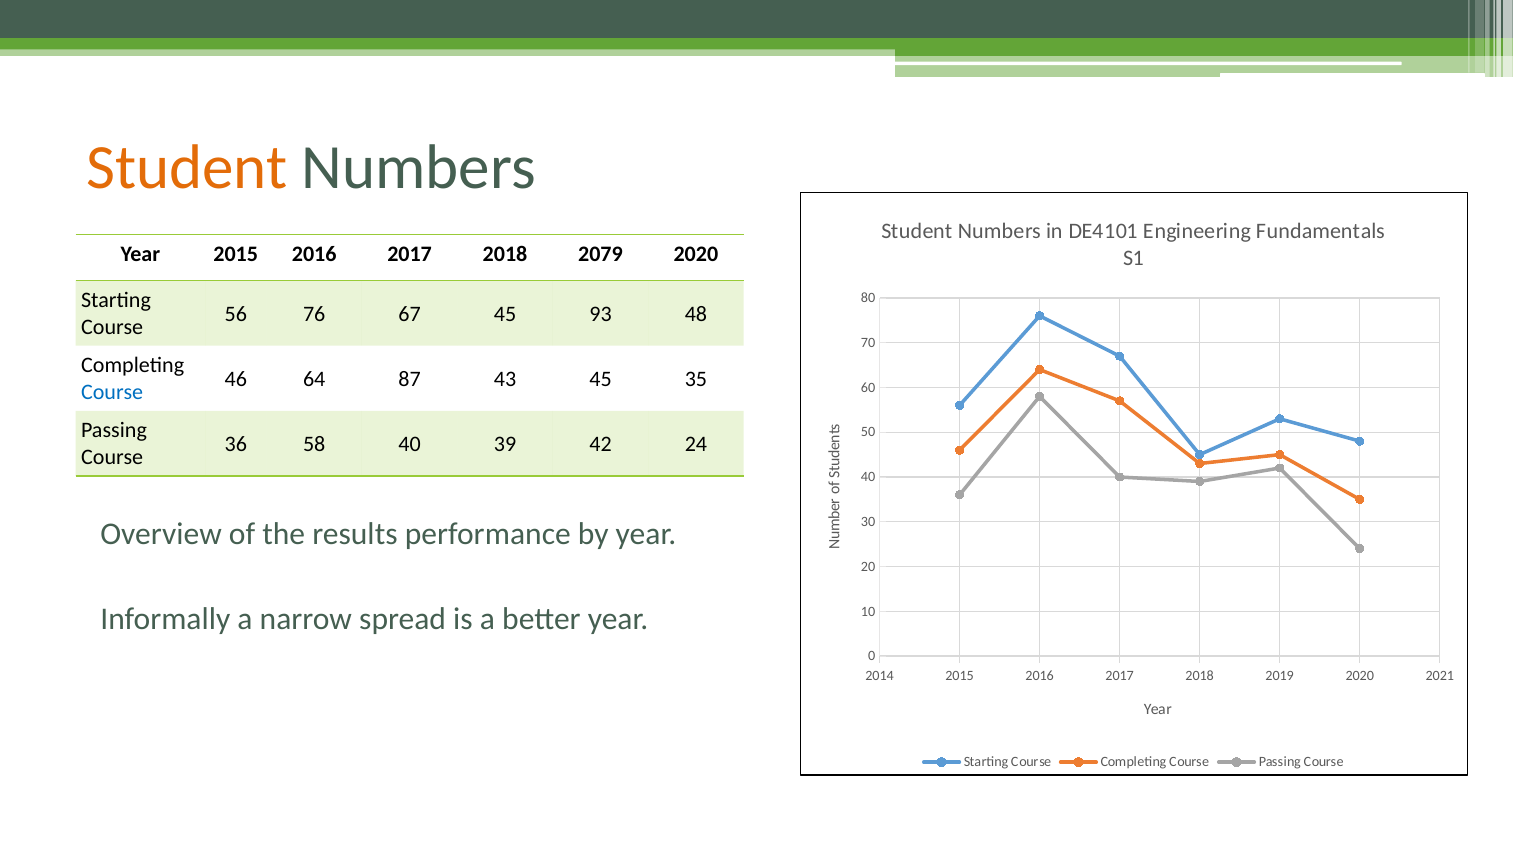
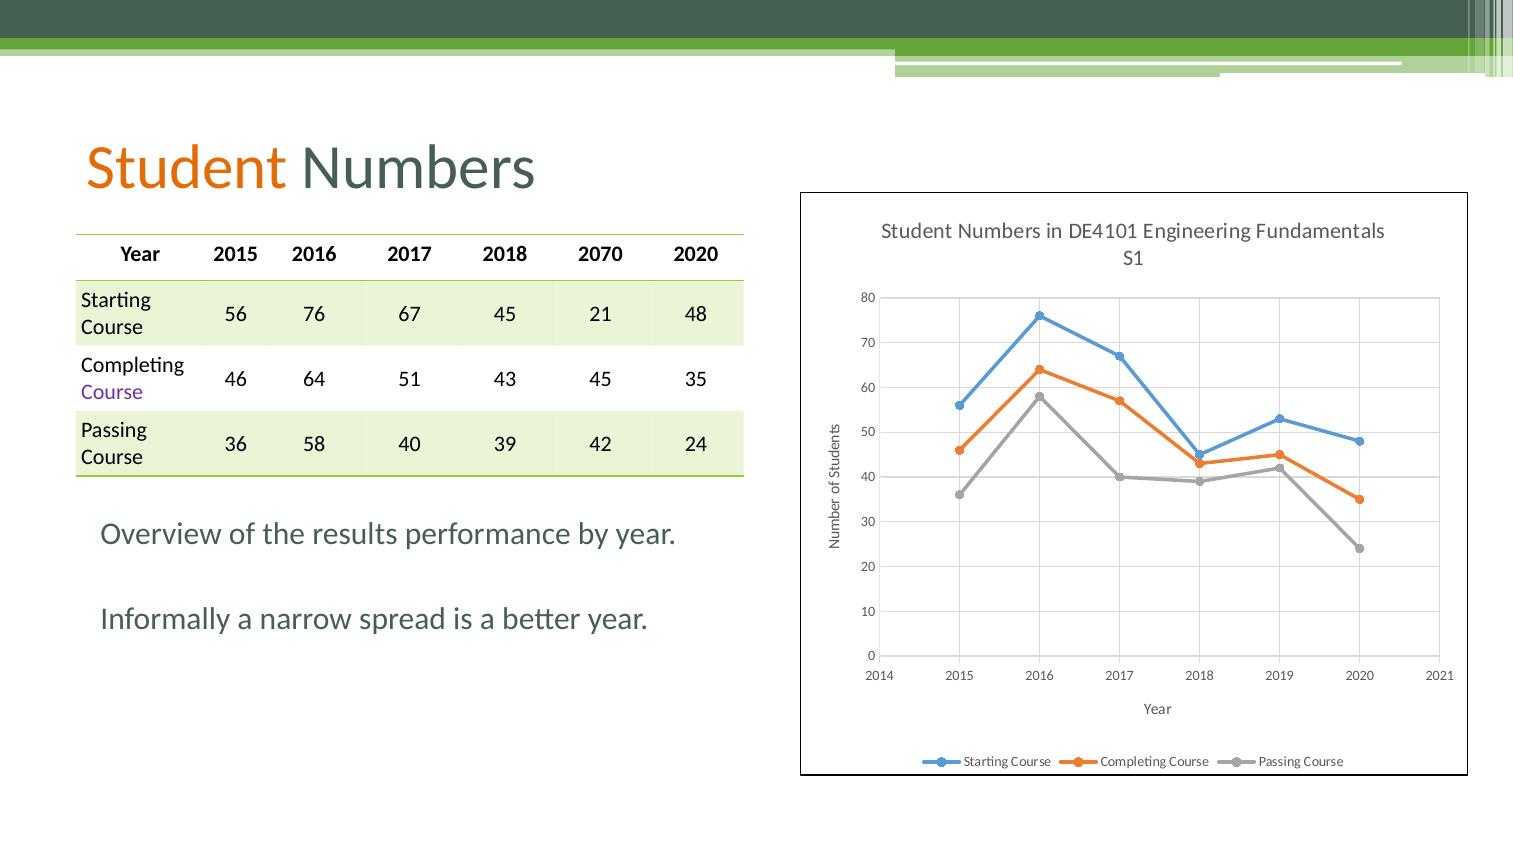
2079: 2079 -> 2070 (600, 254)
93: 93 -> 21 (601, 314)
87: 87 -> 51 (410, 379)
Course colour: blue -> purple (112, 392)
